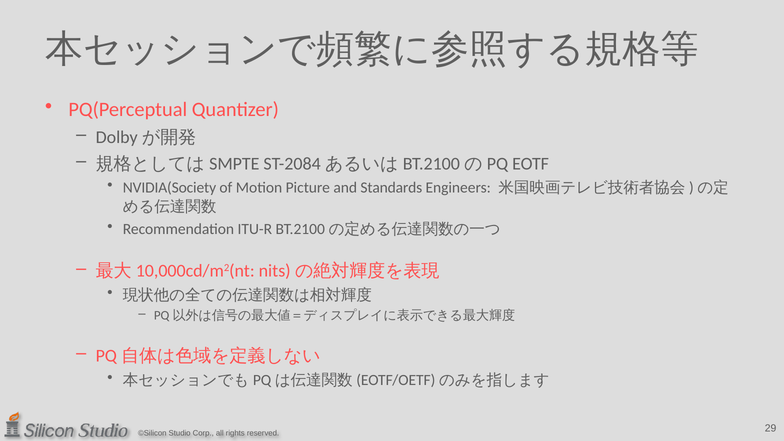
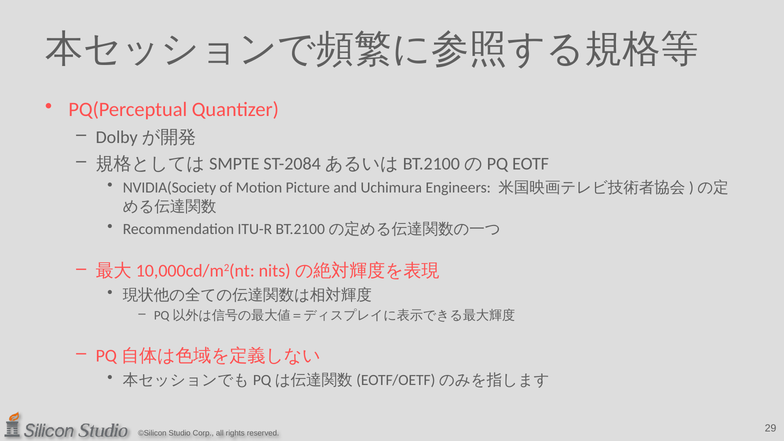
Standards: Standards -> Uchimura (391, 188)
